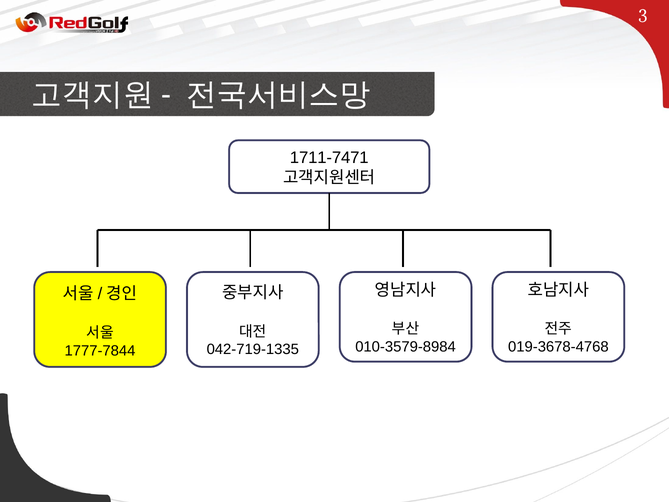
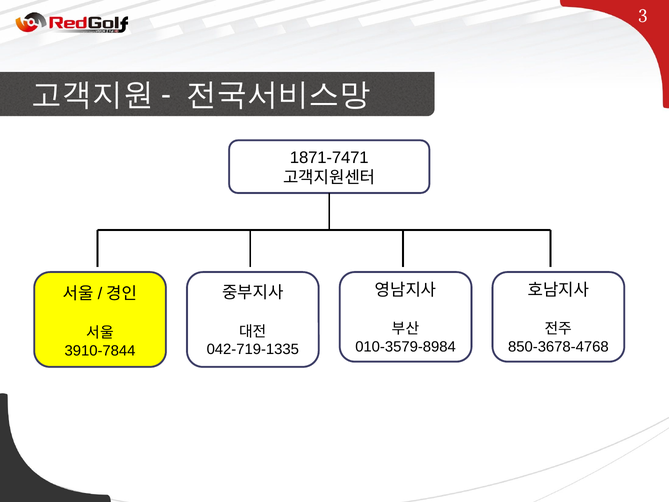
1711-7471: 1711-7471 -> 1871-7471 (329, 158)
019-3678-4768: 019-3678-4768 -> 850-3678-4768 (558, 347)
1777-7844: 1777-7844 -> 3910-7844 (100, 350)
